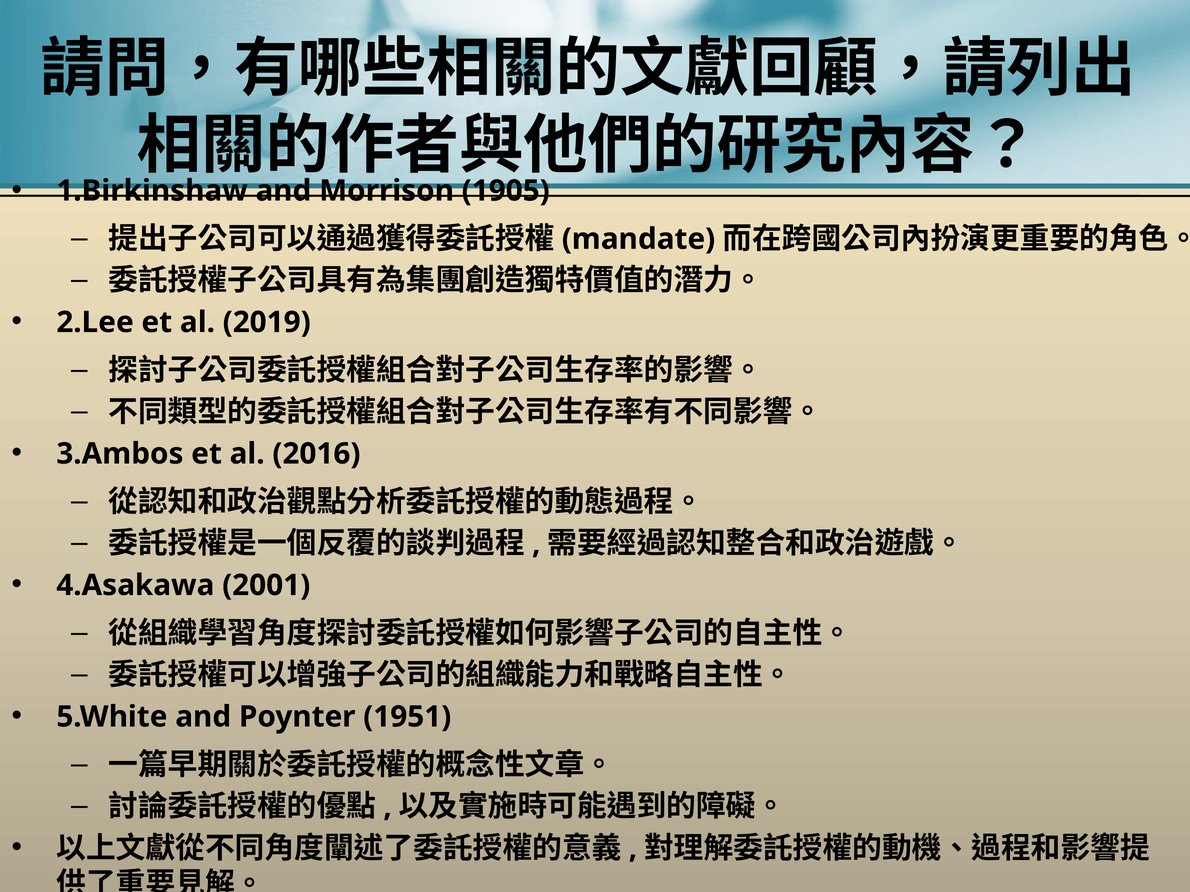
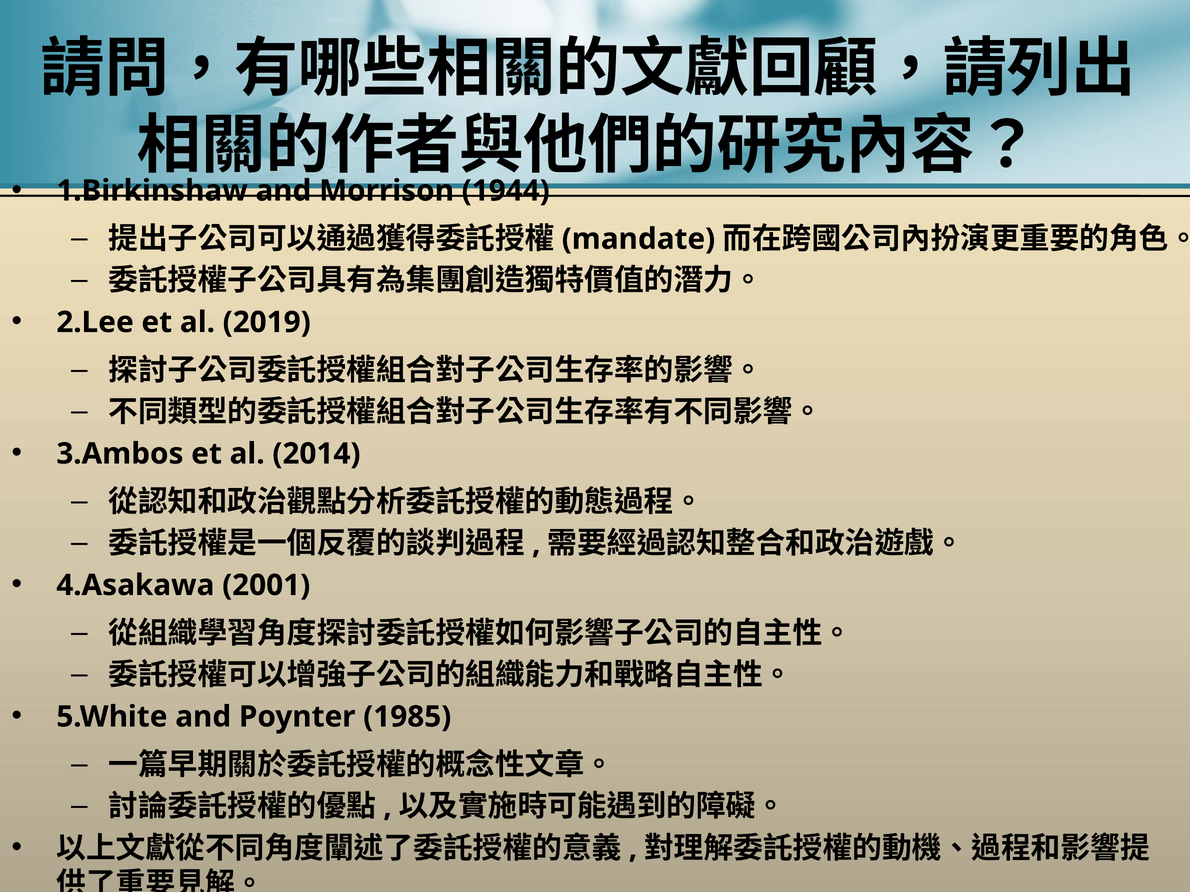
1905: 1905 -> 1944 (506, 191)
2016: 2016 -> 2014 (316, 454)
1951: 1951 -> 1985 (407, 717)
